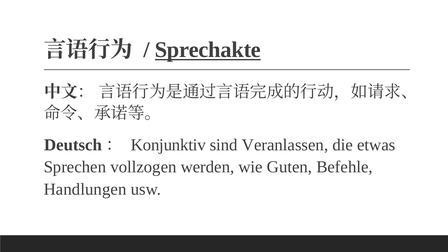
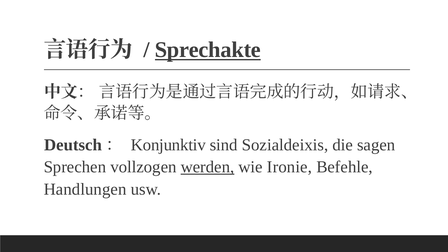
Veranlassen: Veranlassen -> Sozialdeixis (285, 145)
etwas: etwas -> sagen (376, 145)
werden underline: none -> present (208, 167)
Guten: Guten -> Ironie (289, 167)
